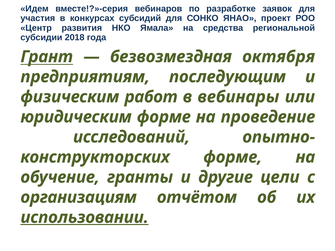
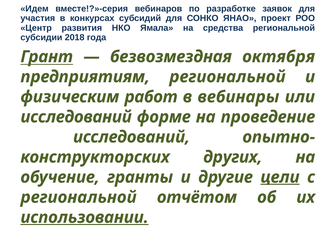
предприятиям последующим: последующим -> региональной (227, 77)
юридическим: юридическим -> исследований (76, 117)
форме: форме -> других (233, 157)
цели underline: none -> present (280, 177)
организациям: организациям -> региональной (79, 197)
